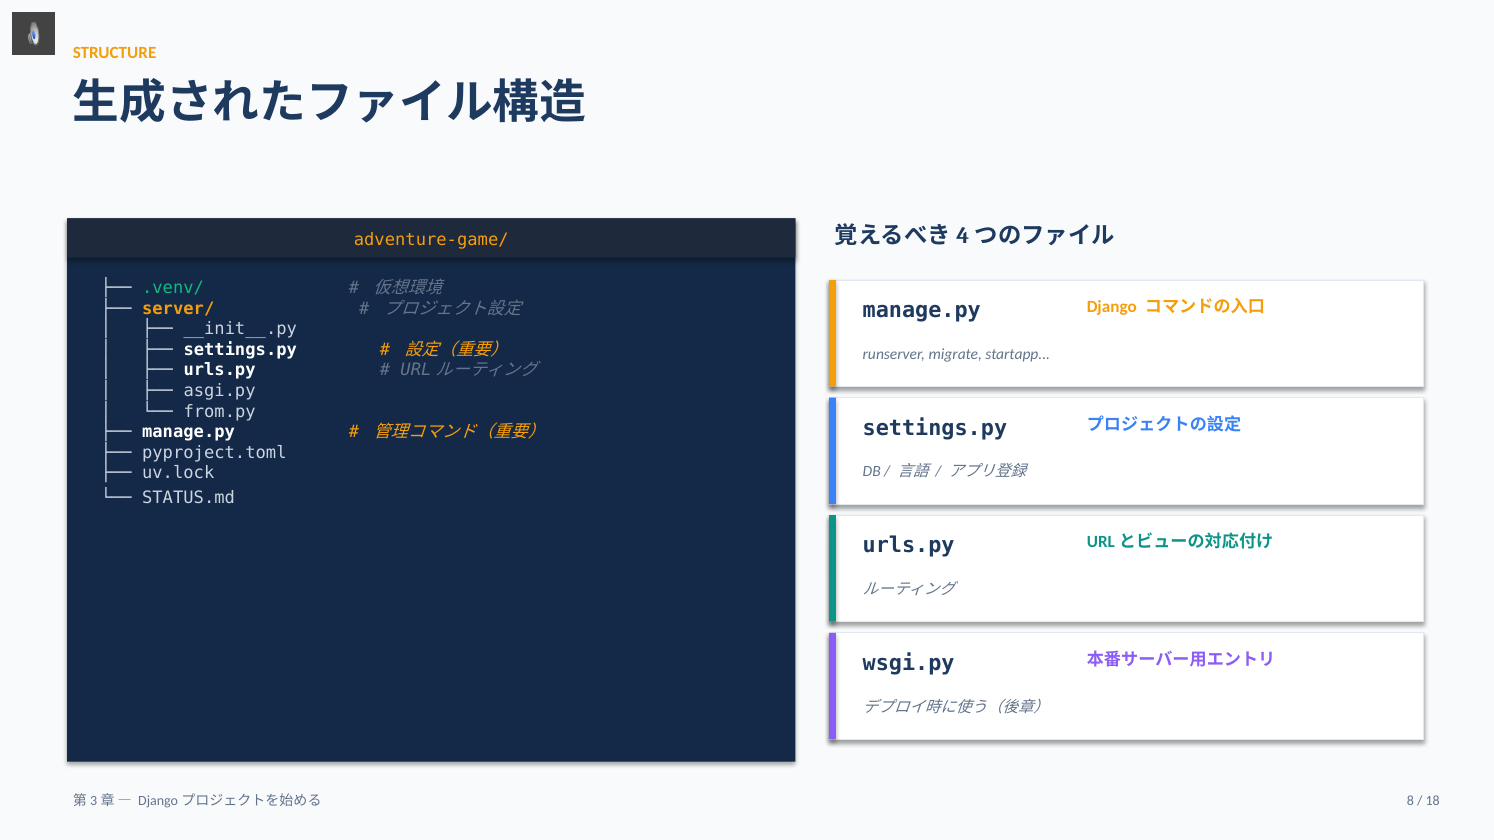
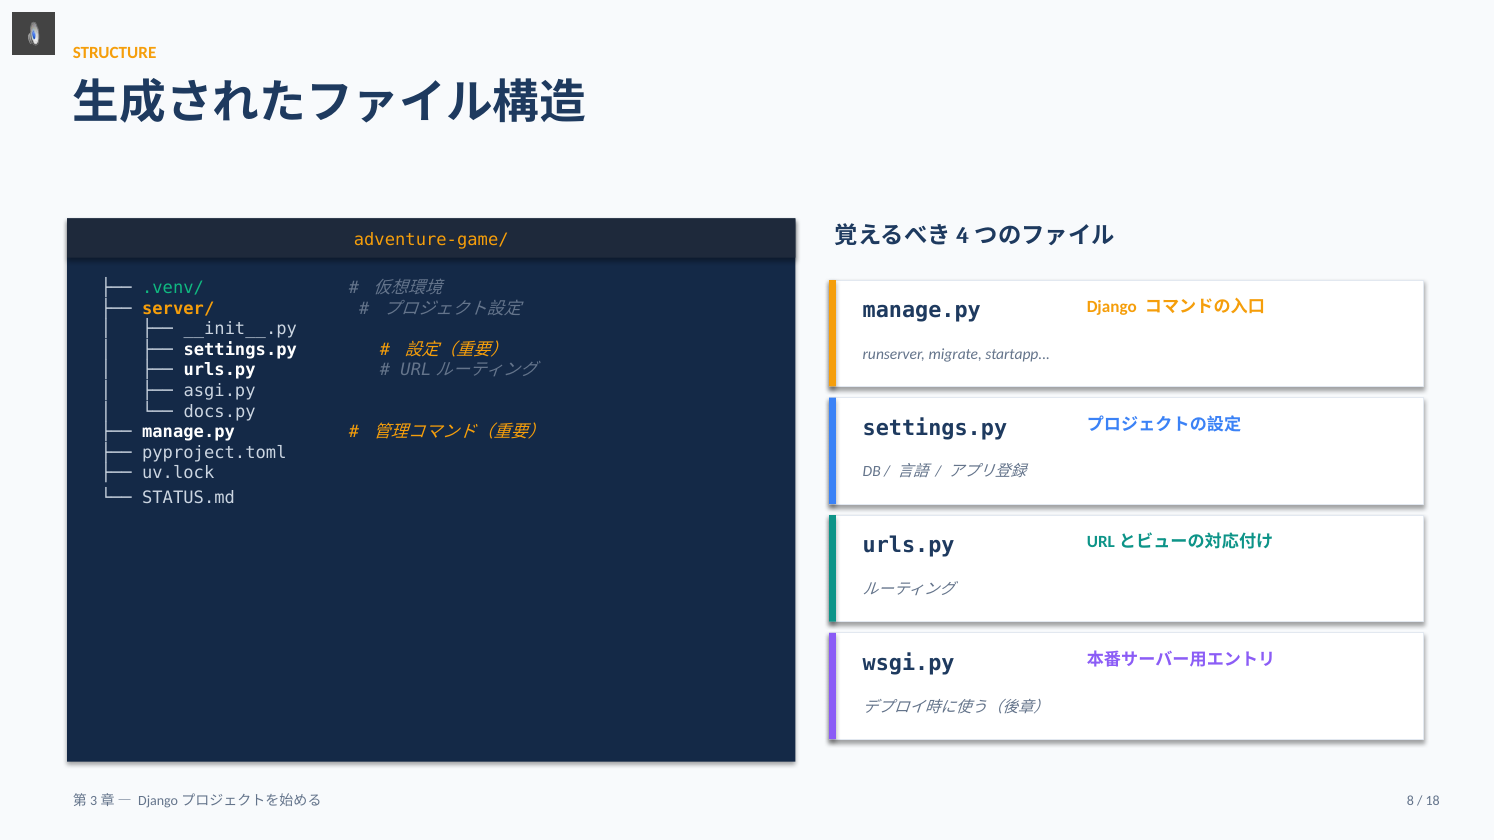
from.py: from.py -> docs.py (220, 412)
